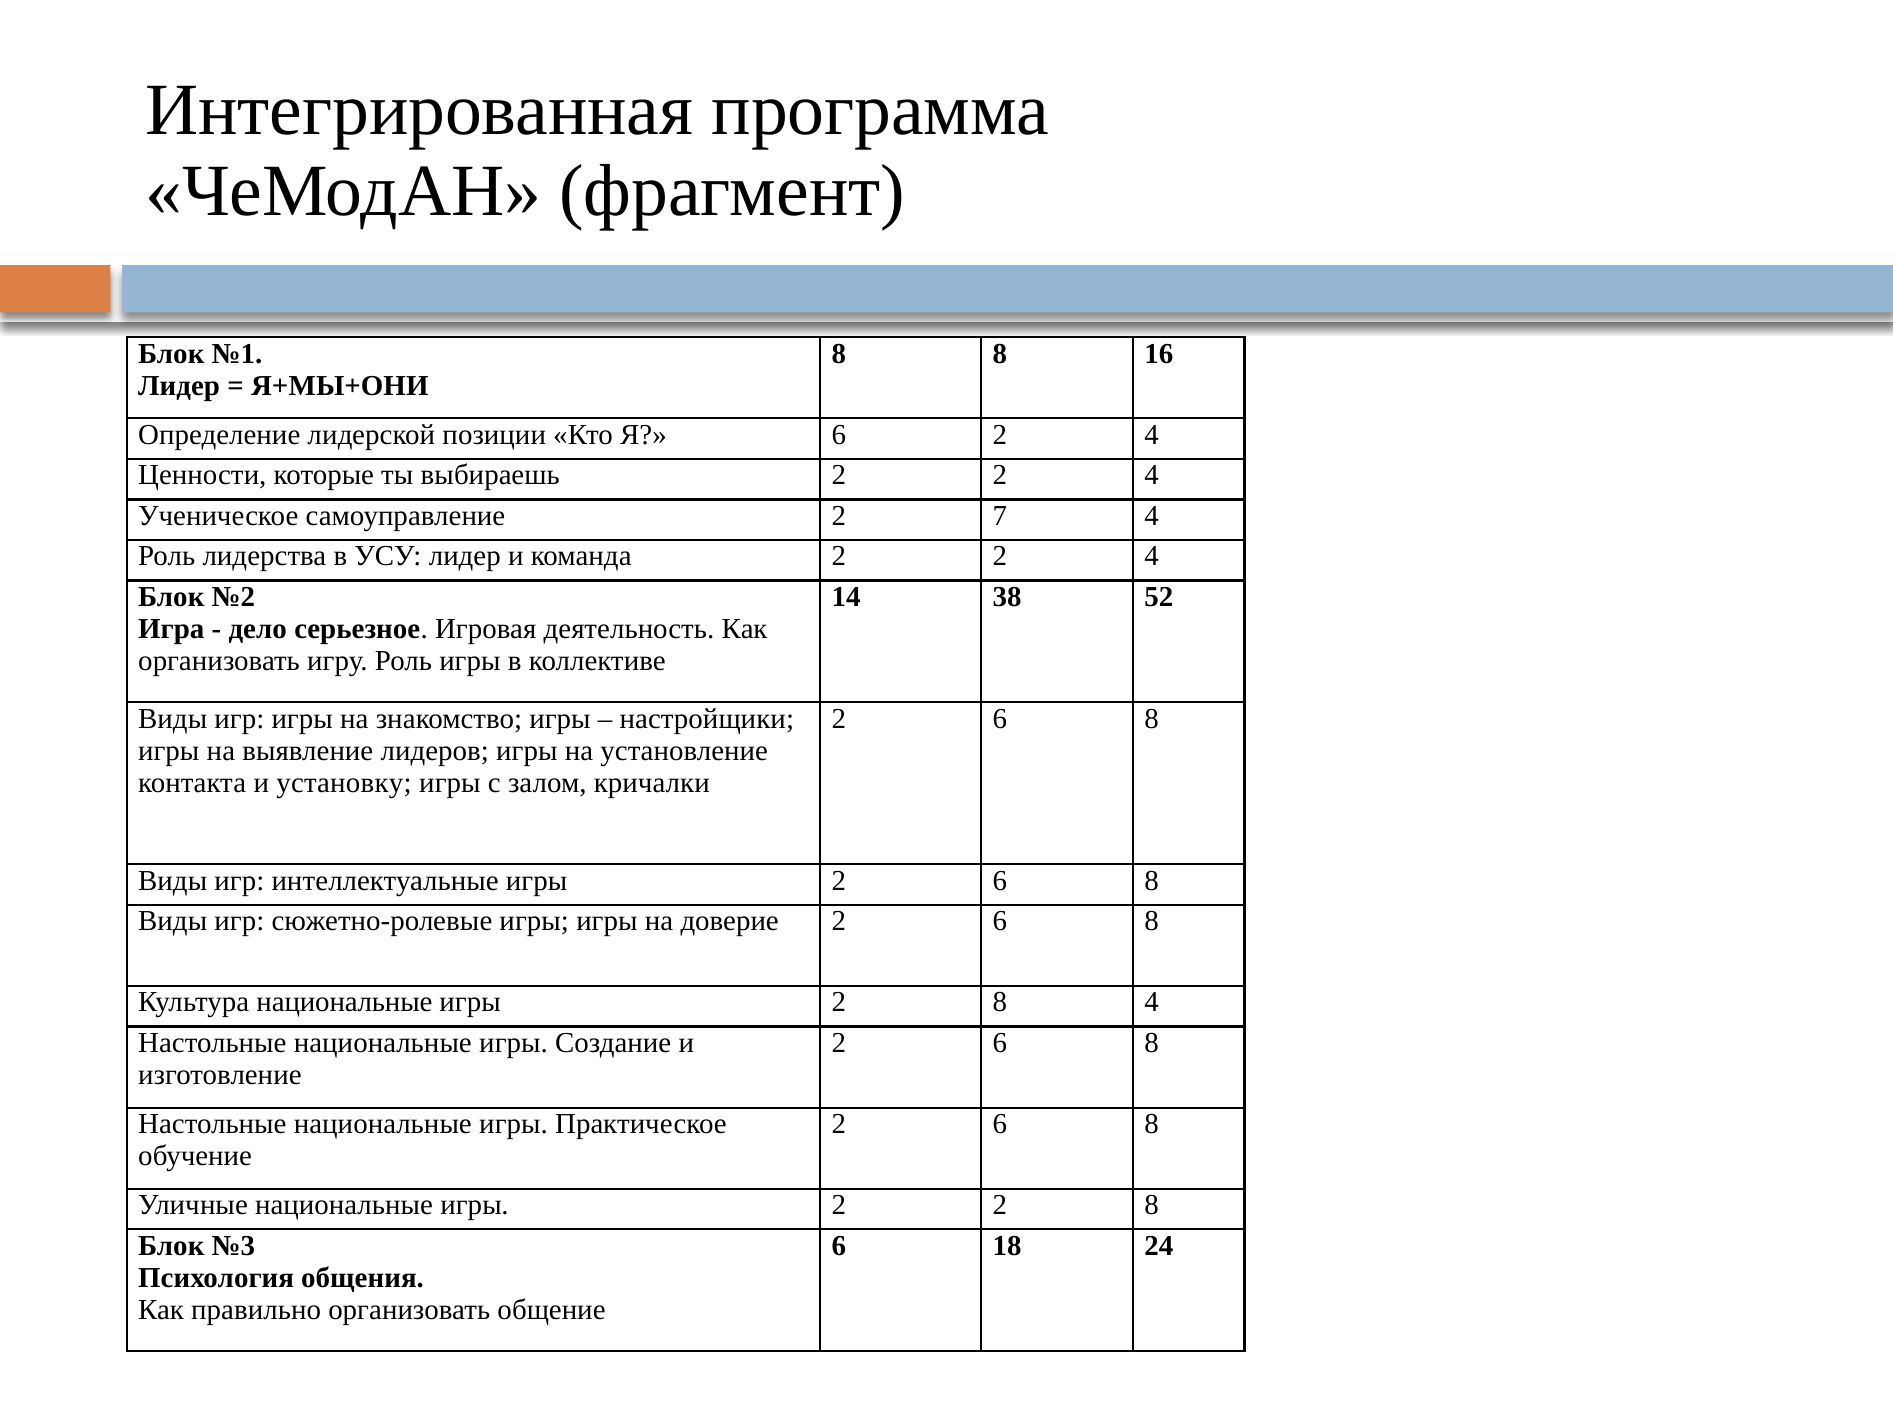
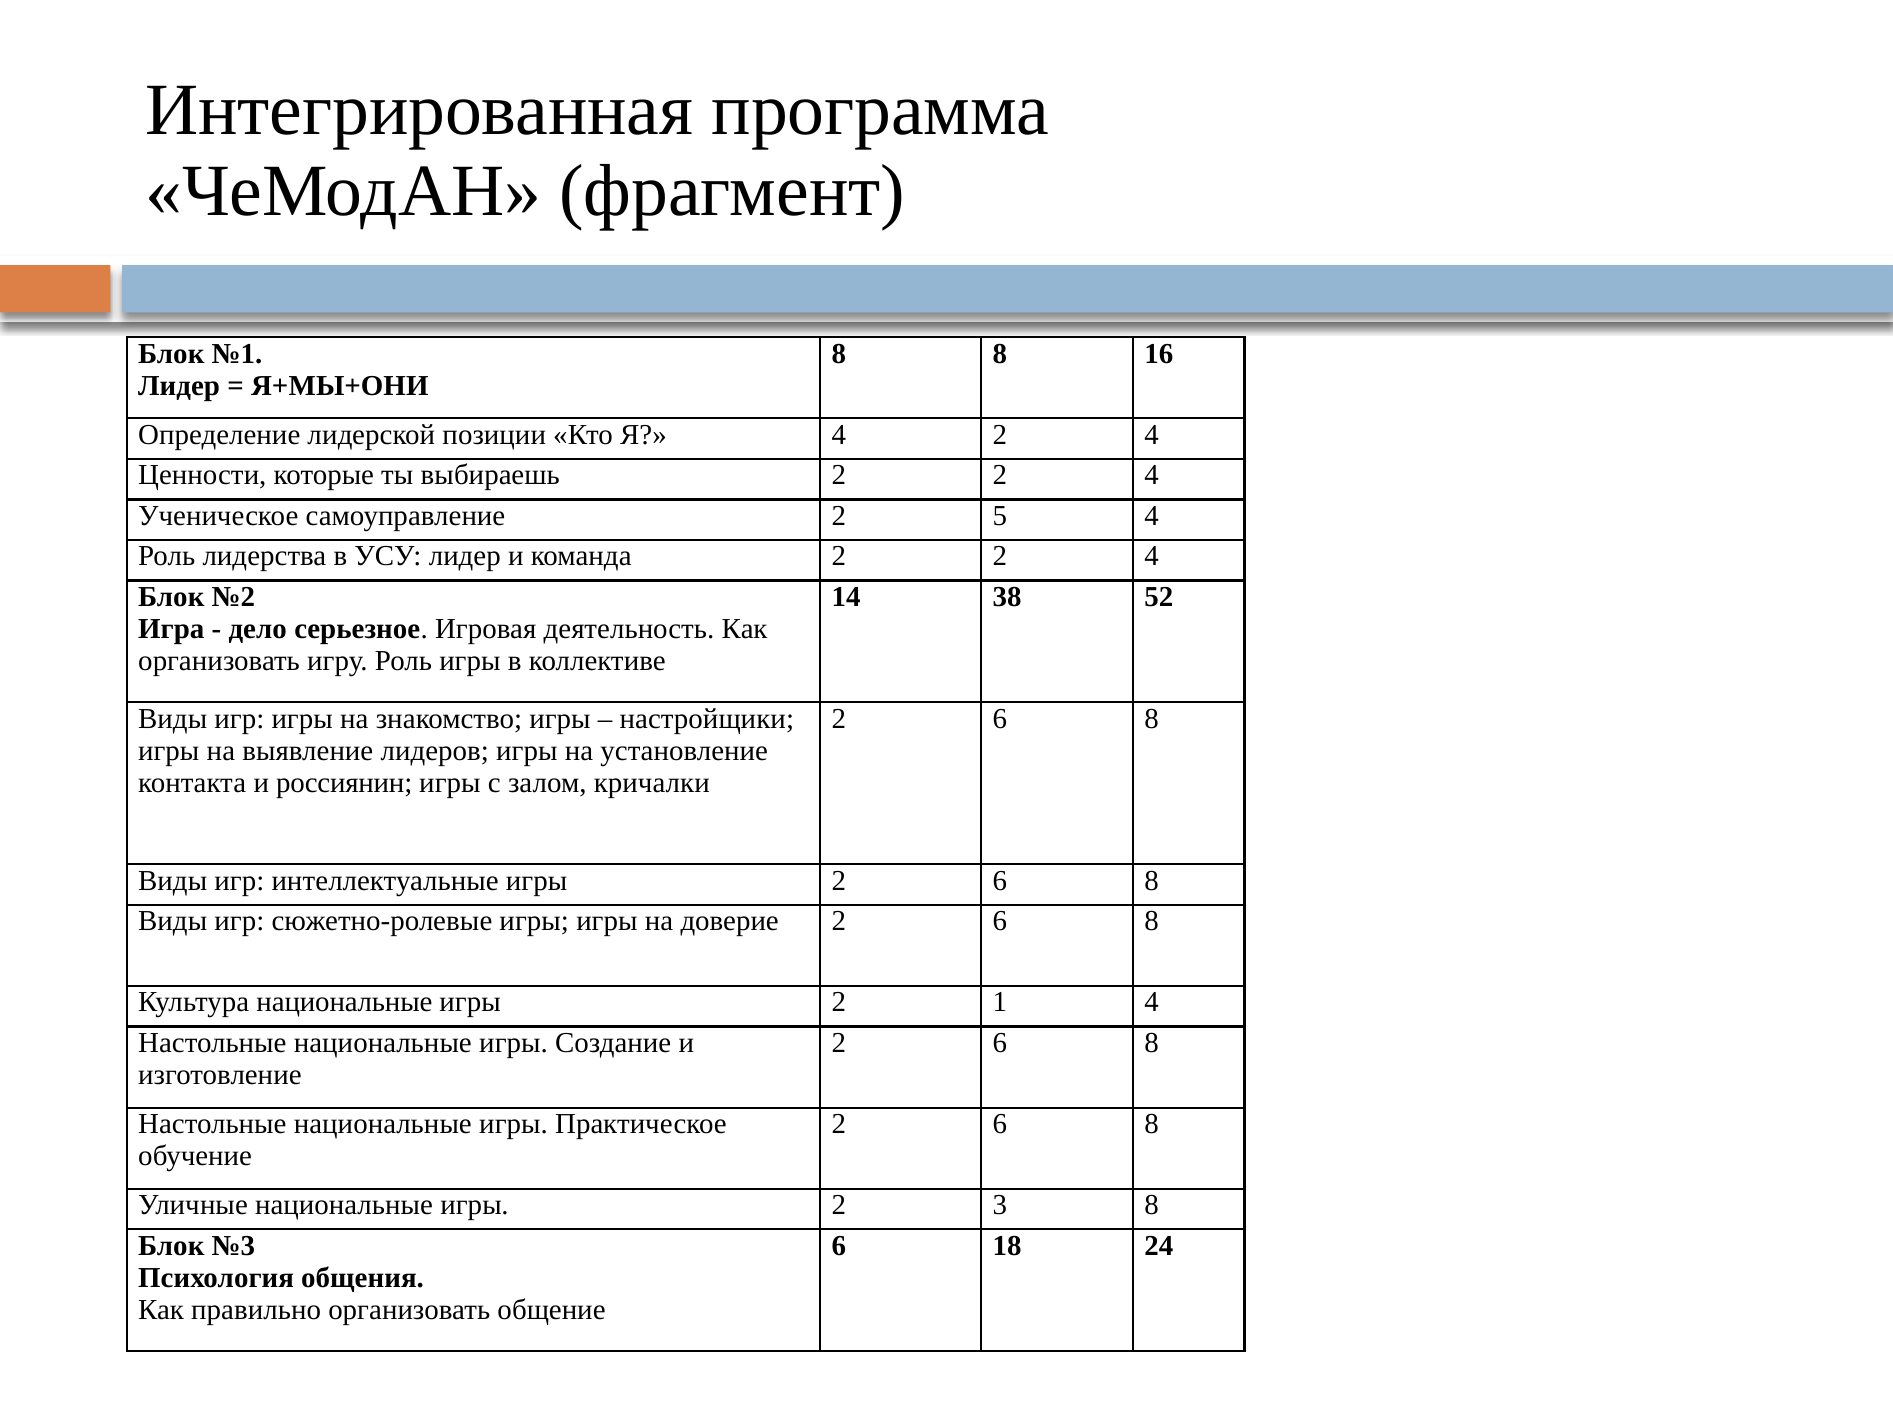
Я 6: 6 -> 4 (839, 435)
7: 7 -> 5 (1000, 516)
установку: установку -> россиянин (344, 783)
игры 2 8: 8 -> 1 (1000, 1002)
игры 2 2: 2 -> 3 (1000, 1205)
